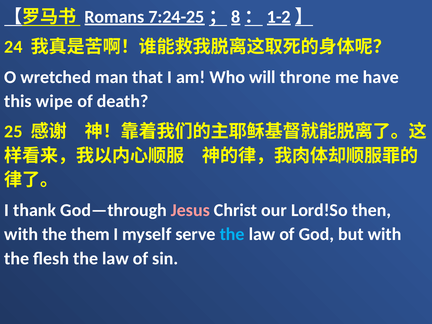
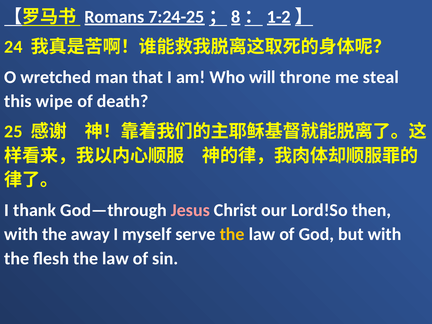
have: have -> steal (381, 77)
them: them -> away (90, 234)
the colour: light blue -> yellow (232, 234)
